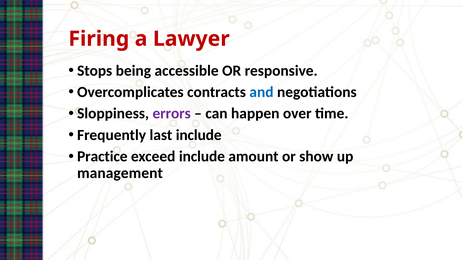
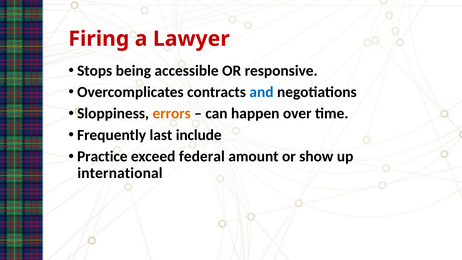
errors colour: purple -> orange (172, 114)
exceed include: include -> federal (202, 156)
management: management -> international (120, 173)
